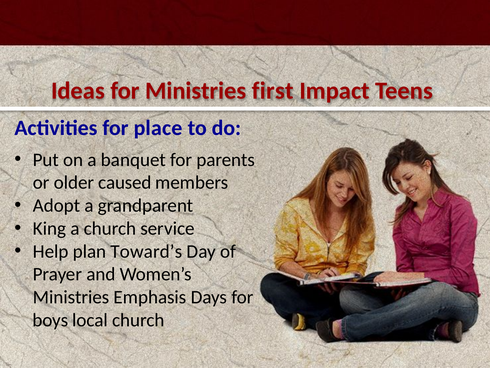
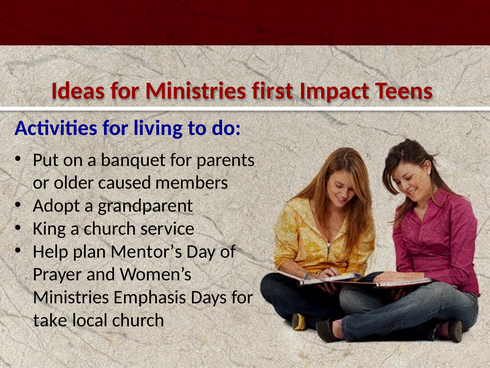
place: place -> living (158, 128)
Toward’s: Toward’s -> Mentor’s (146, 251)
boys: boys -> take (50, 320)
